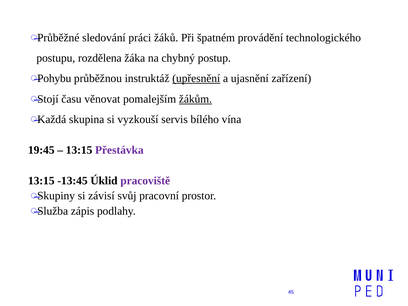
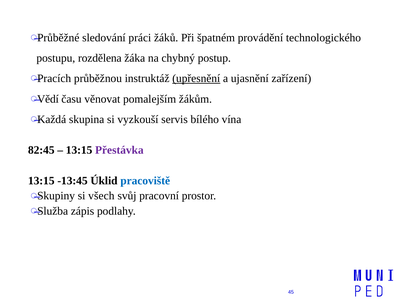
Pohybu: Pohybu -> Pracích (54, 79)
Stojí: Stojí -> Vědí (48, 99)
žákům underline: present -> none (195, 99)
19:45: 19:45 -> 82:45 (41, 150)
pracoviště colour: purple -> blue (145, 181)
závisí: závisí -> všech (101, 196)
